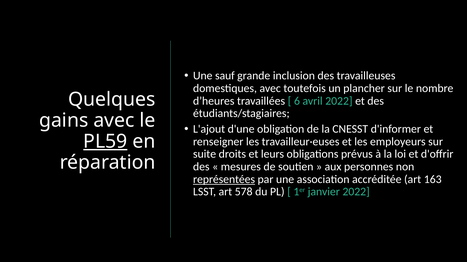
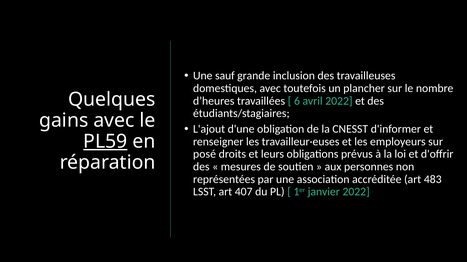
suite: suite -> posé (205, 155)
représentées underline: present -> none (224, 180)
163: 163 -> 483 (433, 180)
578: 578 -> 407 (244, 192)
